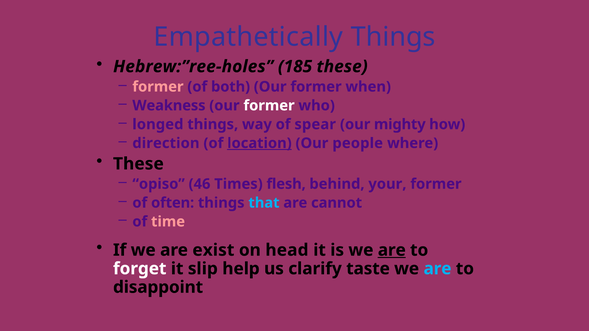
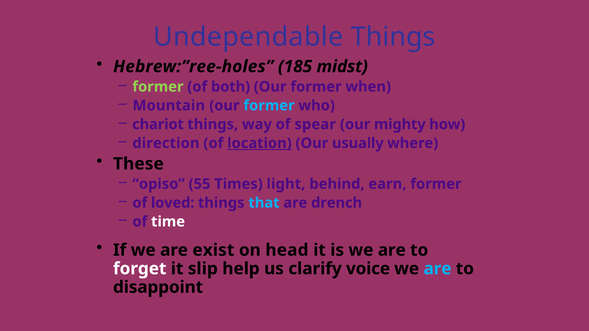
Empathetically: Empathetically -> Undependable (248, 37)
185 these: these -> midst (342, 67)
former colour: pink -> light green (158, 87)
Weakness: Weakness -> Mountain (169, 106)
former colour: white -> light blue (269, 106)
longed: longed -> chariot (158, 124)
people: people -> usually (358, 143)
46: 46 -> 55 (200, 184)
flesh: flesh -> light (286, 184)
your: your -> earn (387, 184)
often: often -> loved (173, 203)
cannot: cannot -> drench (337, 203)
time colour: pink -> white (168, 222)
are underline: present -> none (392, 250)
taste: taste -> voice (368, 269)
